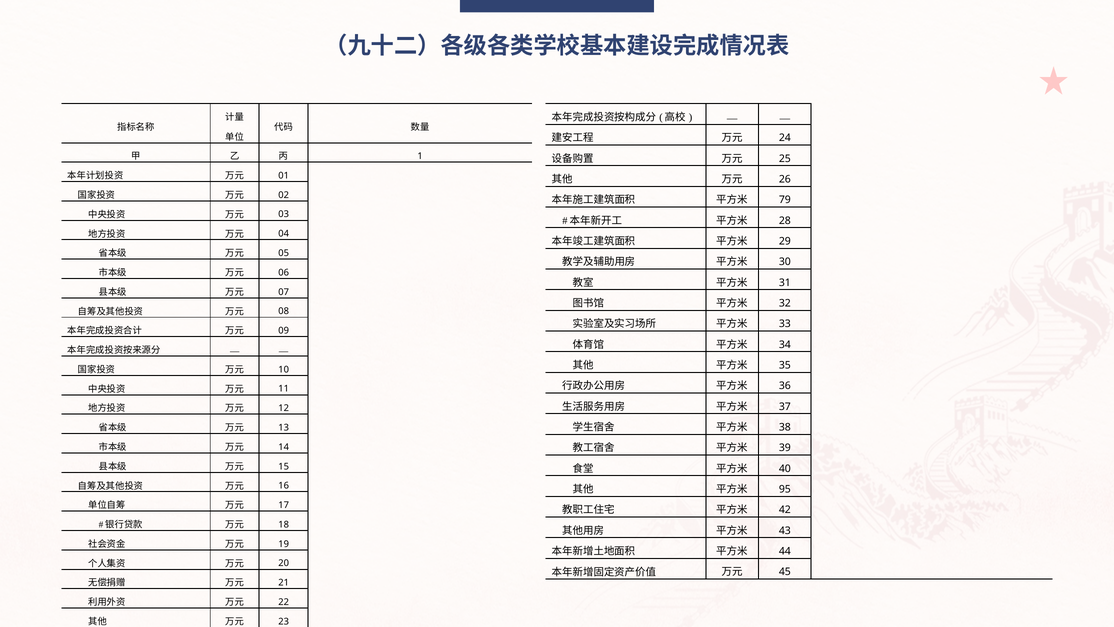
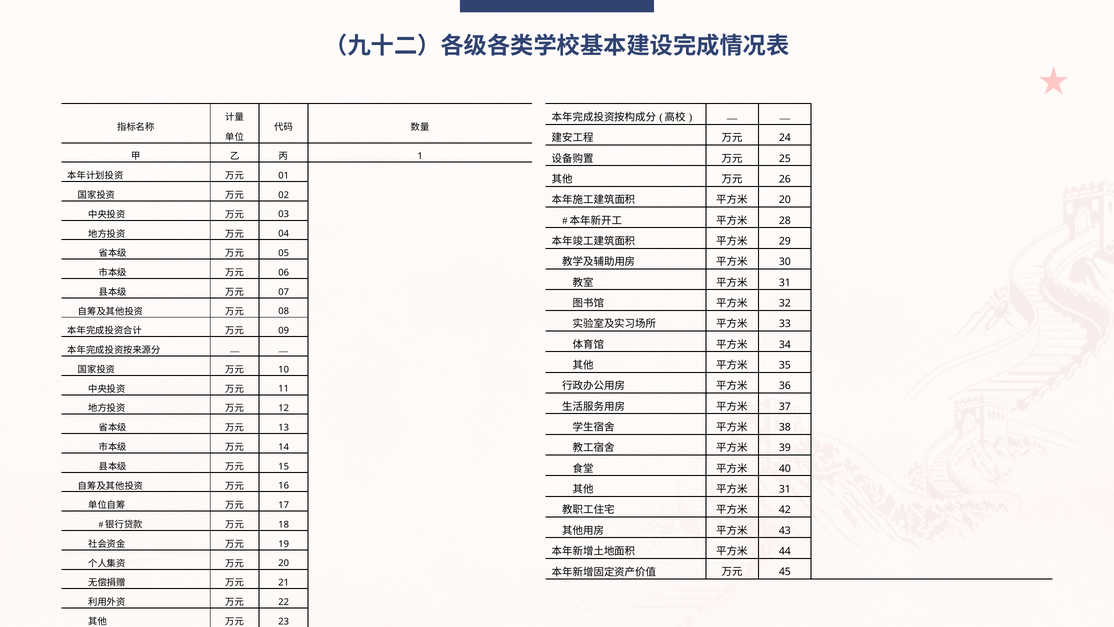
79: 79 -> 20 (785, 200)
95: 95 -> 31 (785, 489)
